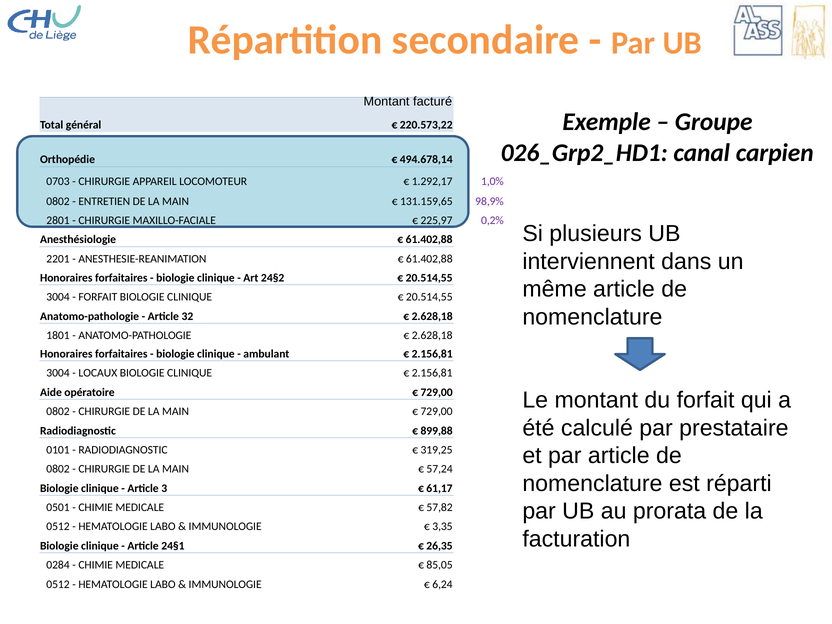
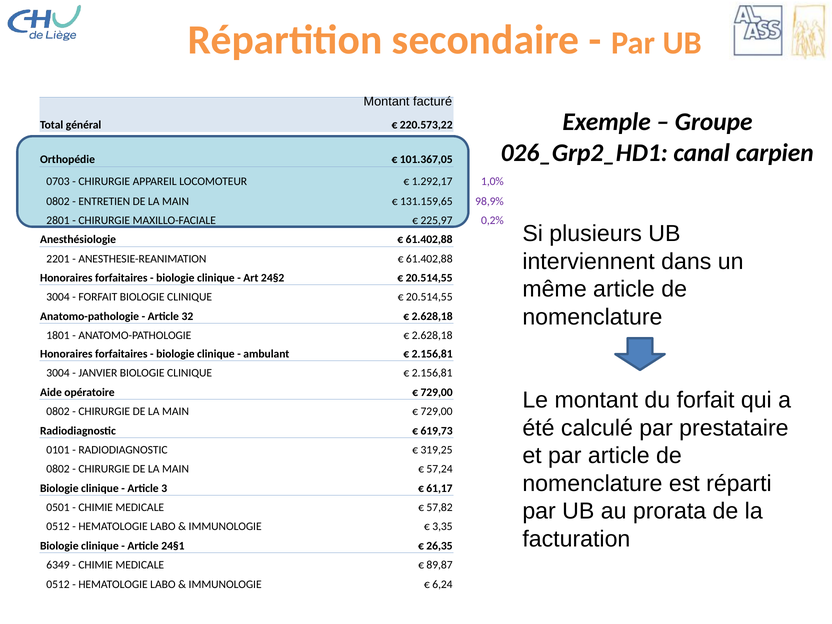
494.678,14: 494.678,14 -> 101.367,05 (426, 160)
LOCAUX: LOCAUX -> JANVIER (98, 373)
899,88: 899,88 -> 619,73 (437, 431)
0284: 0284 -> 6349 (58, 565)
85,05: 85,05 -> 89,87 (440, 565)
